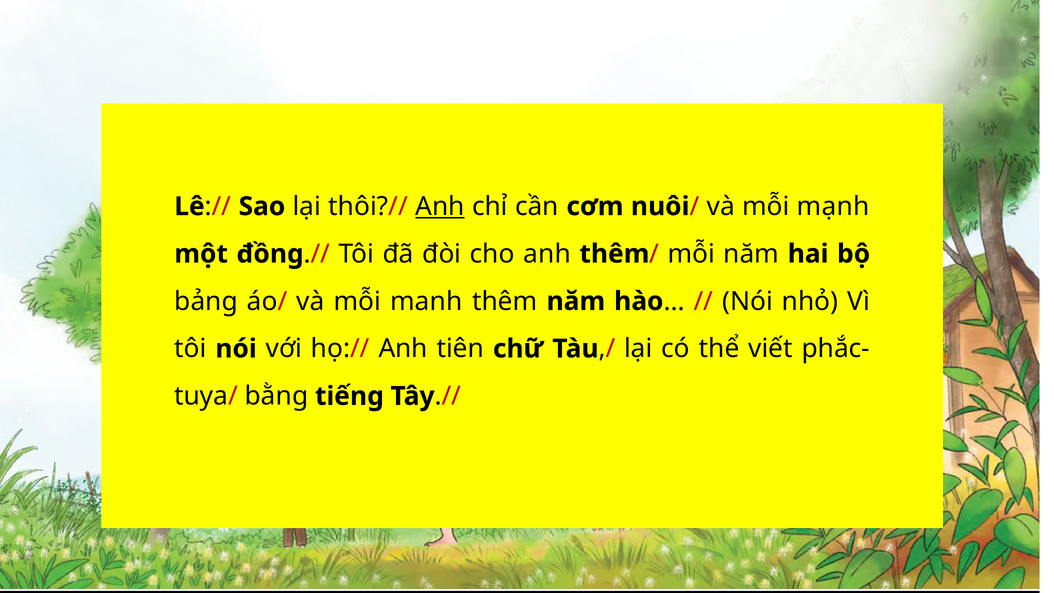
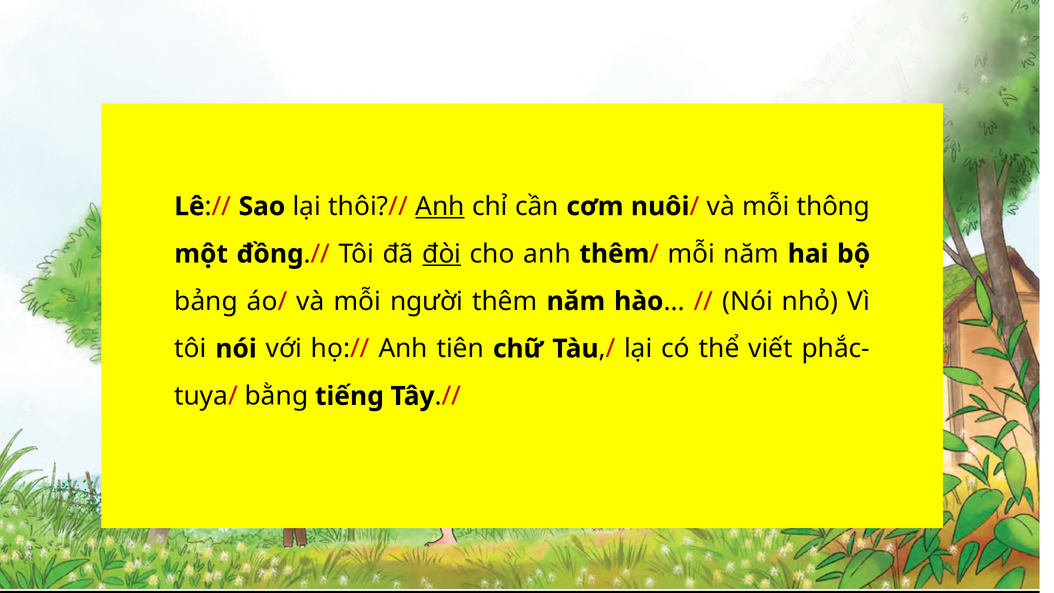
mạnh: mạnh -> thông (834, 206)
đòi underline: none -> present (442, 254)
manh: manh -> người (427, 301)
